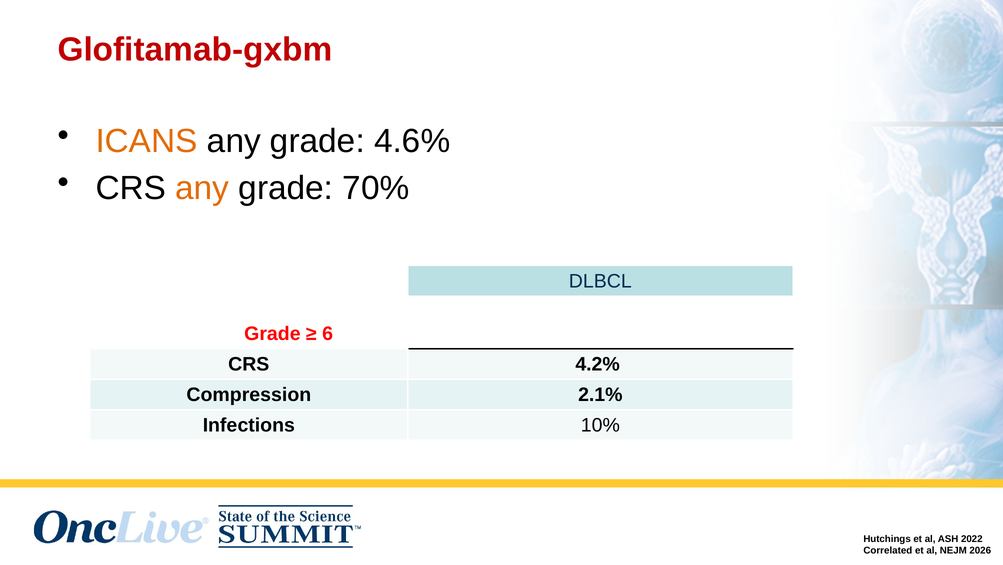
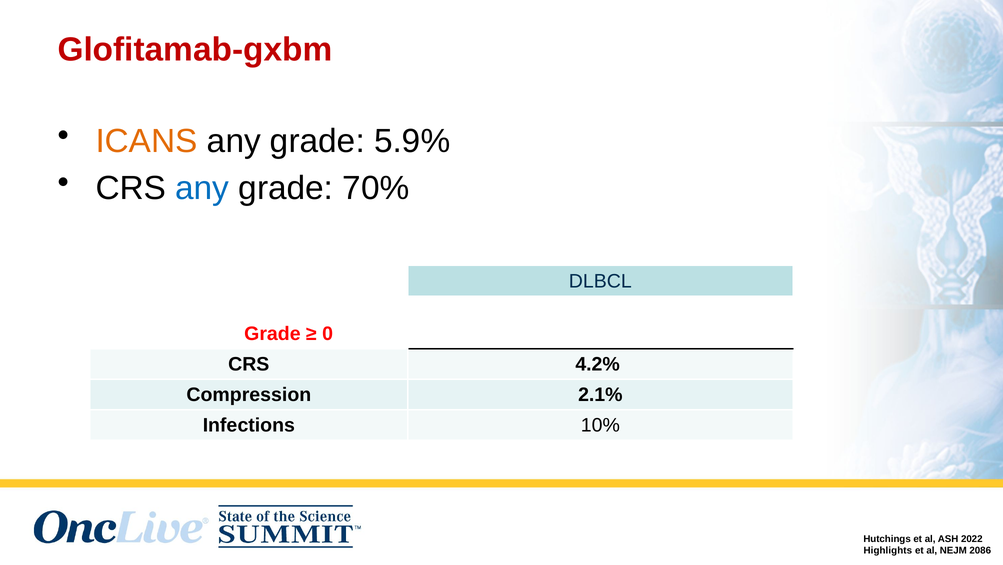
4.6%: 4.6% -> 5.9% (412, 141)
any colour: orange -> blue (202, 188)
6: 6 -> 0 (328, 333)
Correlated: Correlated -> Highlights (888, 550)
2026: 2026 -> 2086 (980, 550)
